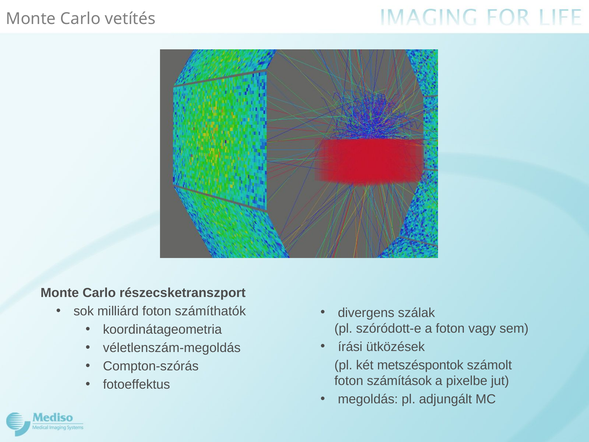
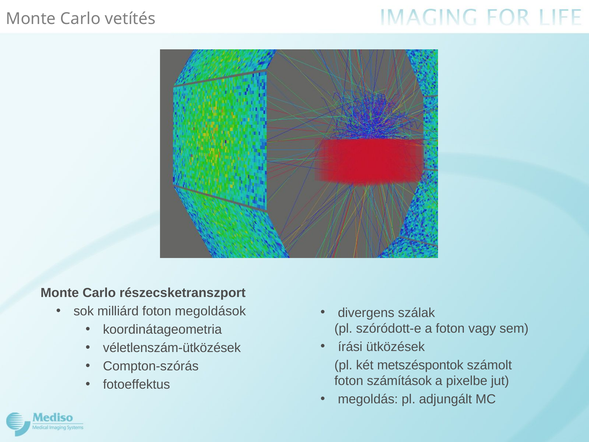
számíthatók: számíthatók -> megoldások (210, 311)
véletlenszám-megoldás: véletlenszám-megoldás -> véletlenszám-ütközések (172, 348)
